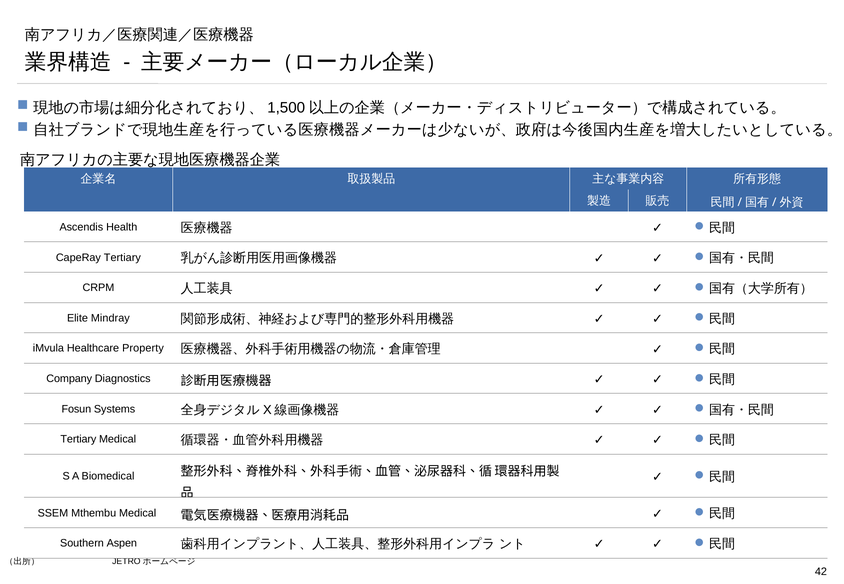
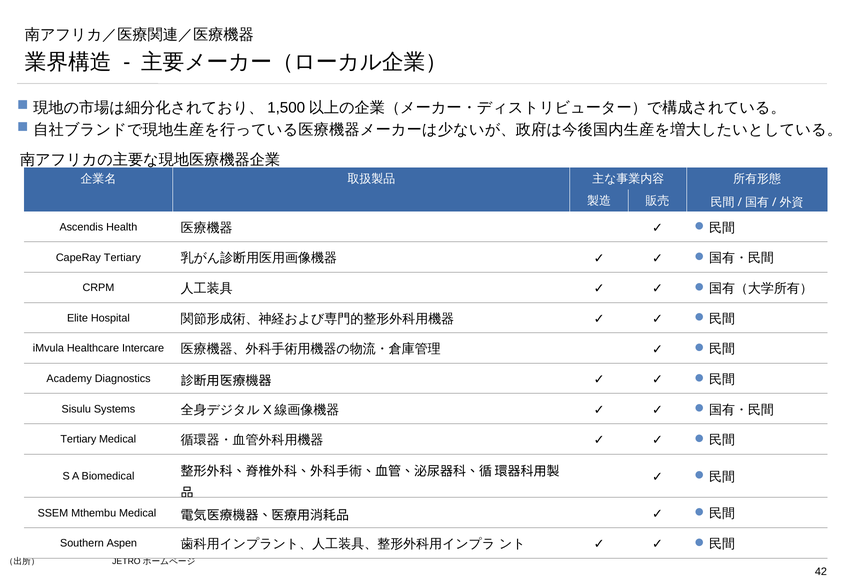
Mindray: Mindray -> Hospital (110, 318)
Property: Property -> Intercare (143, 349)
Company: Company -> Academy (69, 379)
Fosun: Fosun -> Sisulu (76, 409)
